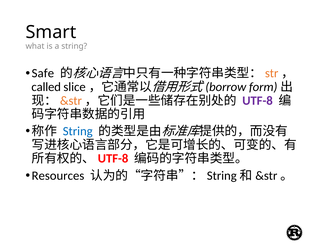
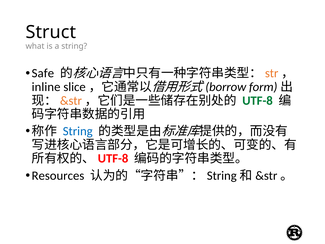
Smart: Smart -> Struct (51, 32)
called: called -> inline (46, 87)
UTF-8 colour: purple -> green (258, 100)
